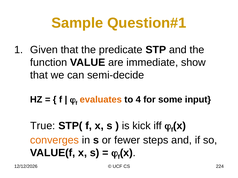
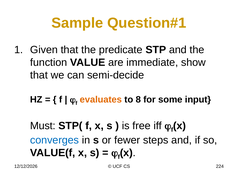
4: 4 -> 8 (138, 100)
True: True -> Must (43, 126)
kick: kick -> free (142, 126)
converges colour: orange -> blue (55, 140)
